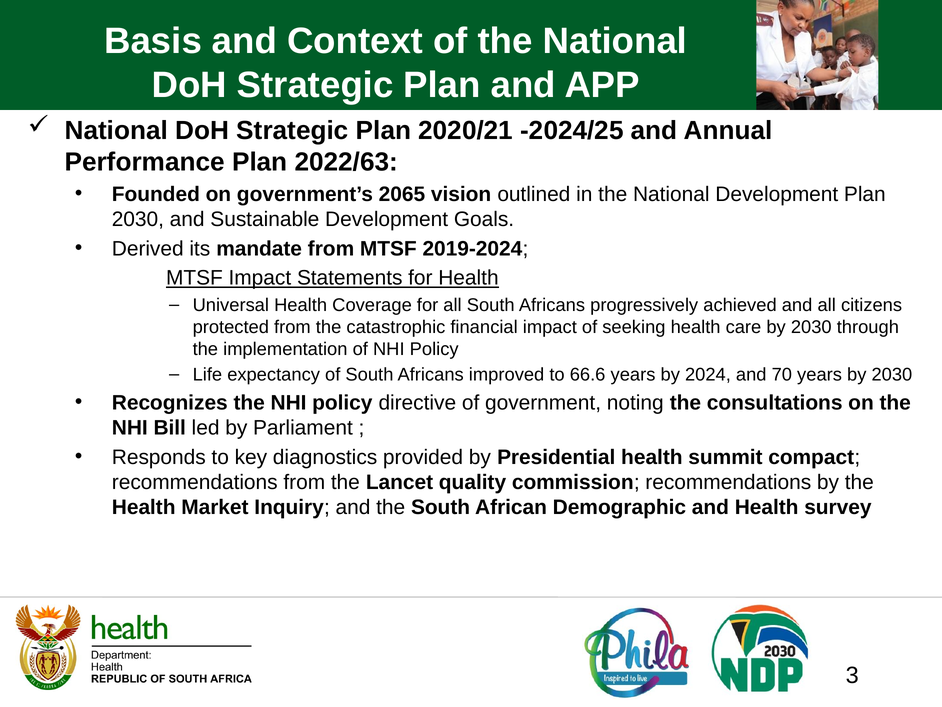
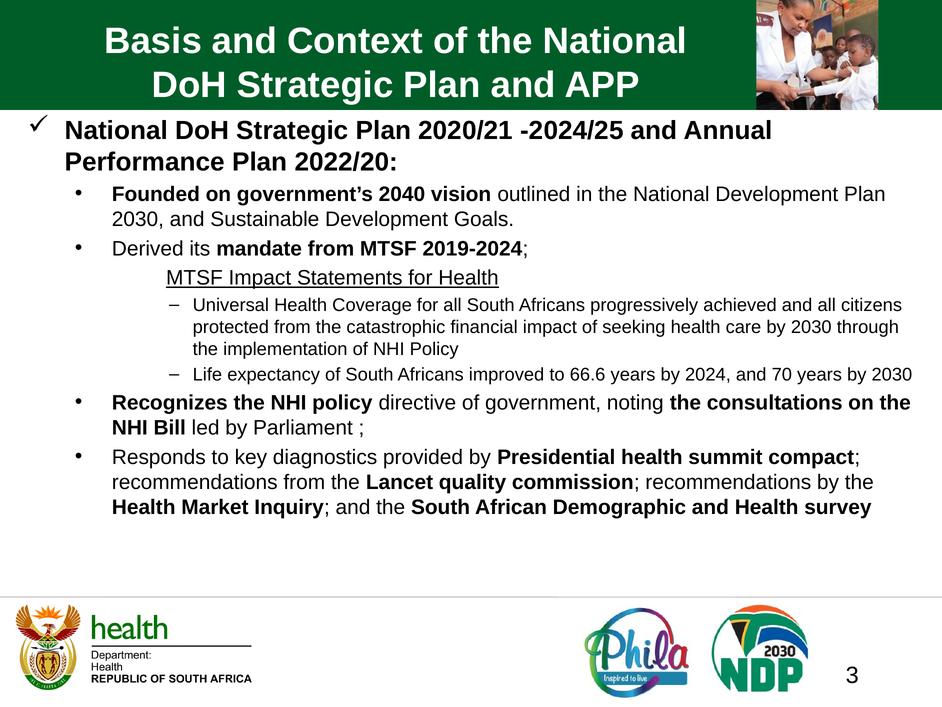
2022/63: 2022/63 -> 2022/20 (346, 162)
2065: 2065 -> 2040 (402, 194)
